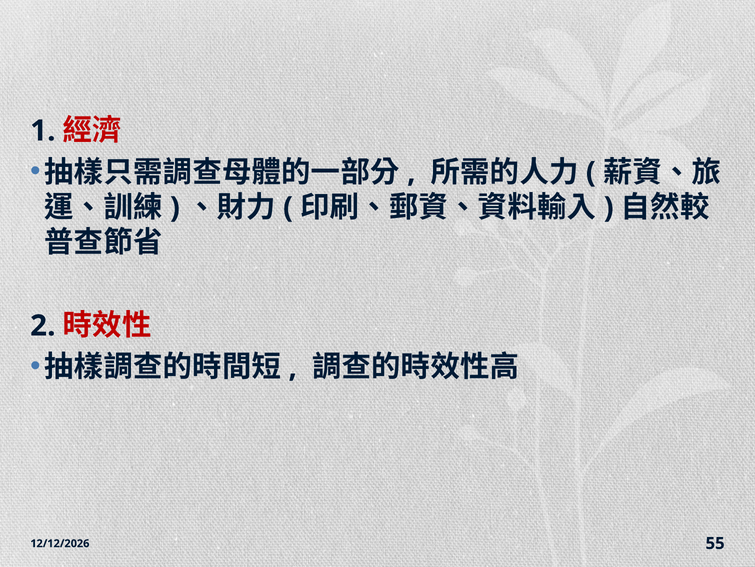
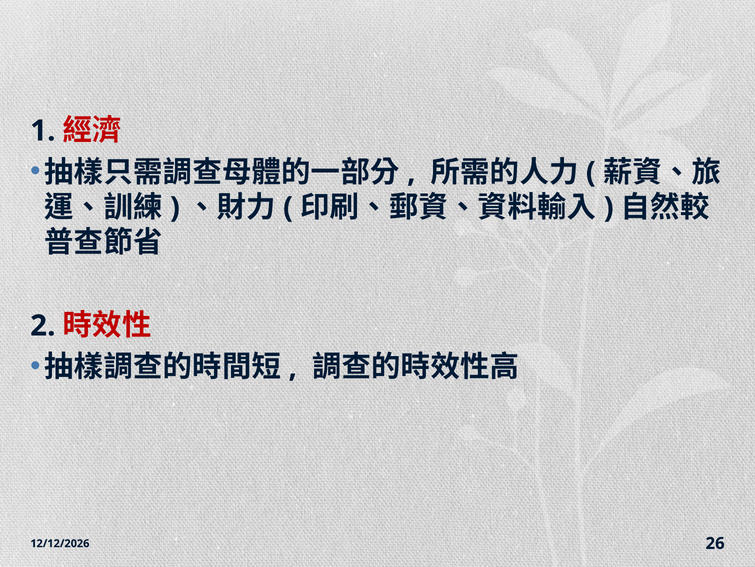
55: 55 -> 26 (715, 543)
